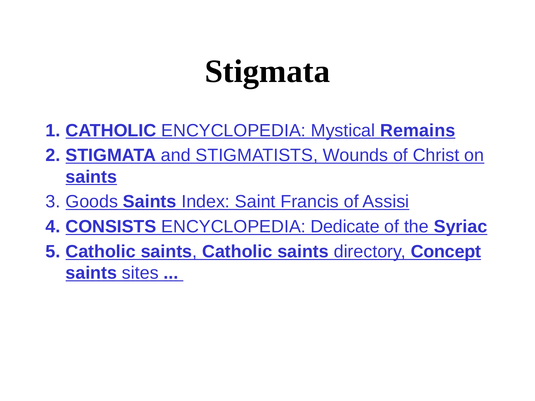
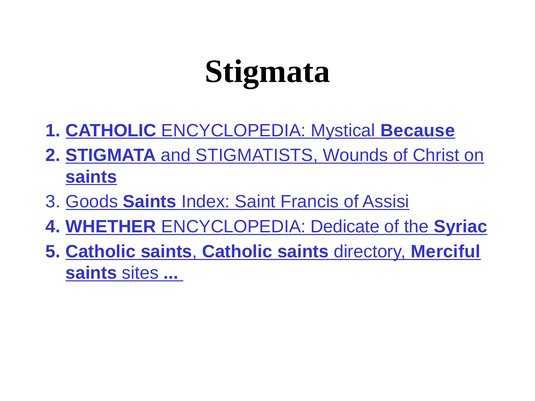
Remains: Remains -> Because (418, 131)
CONSISTS: CONSISTS -> WHETHER (111, 227)
Concept: Concept -> Merciful (446, 252)
